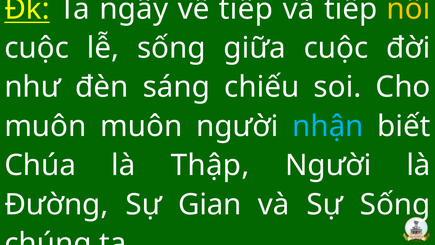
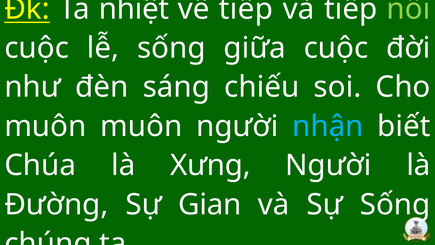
ngây: ngây -> nhiệt (134, 9)
nối colour: yellow -> light green (409, 9)
Thập: Thập -> Xưng (210, 165)
